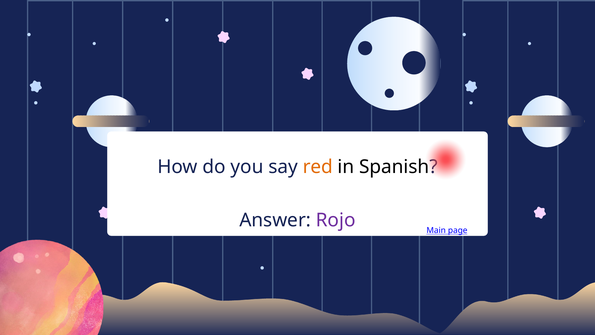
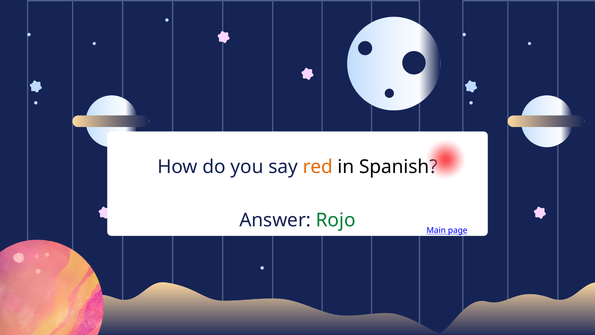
Rojo colour: purple -> green (336, 220)
